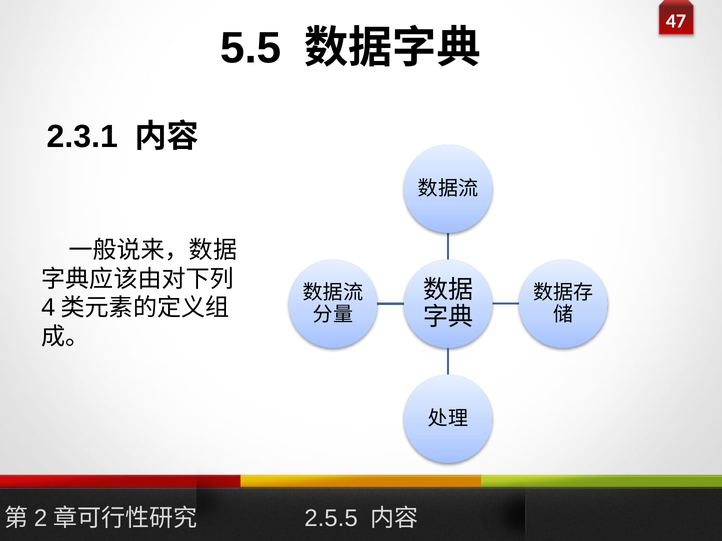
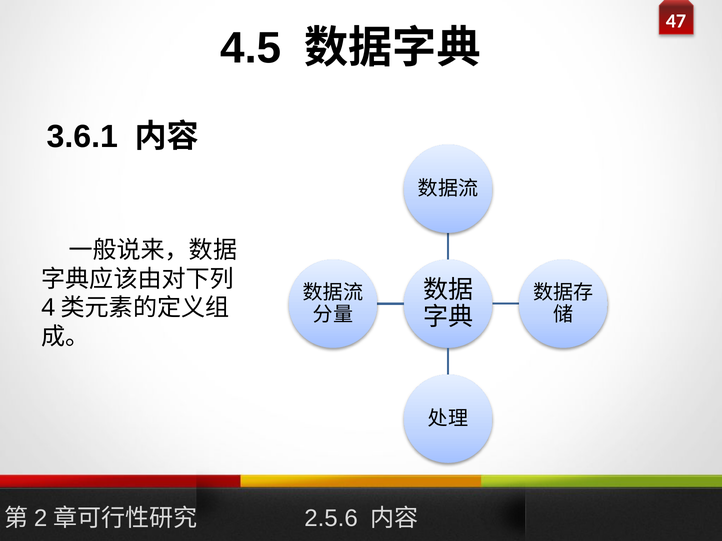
5.5: 5.5 -> 4.5 (251, 48)
2.3.1: 2.3.1 -> 3.6.1 (82, 137)
2.5.5: 2.5.5 -> 2.5.6 (331, 519)
